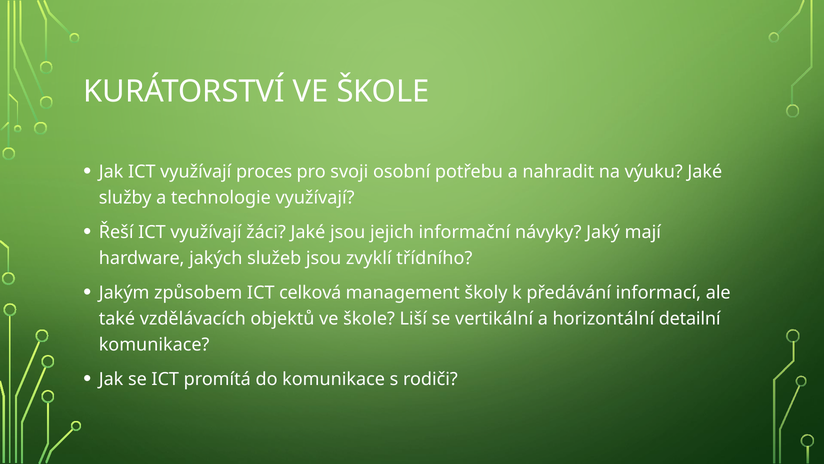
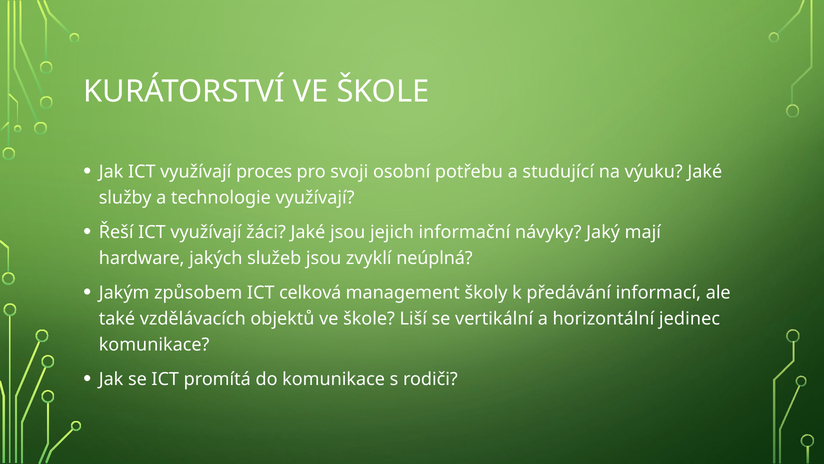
nahradit: nahradit -> studující (558, 172)
třídního: třídního -> neúplná (434, 258)
detailní: detailní -> jedinec (690, 318)
